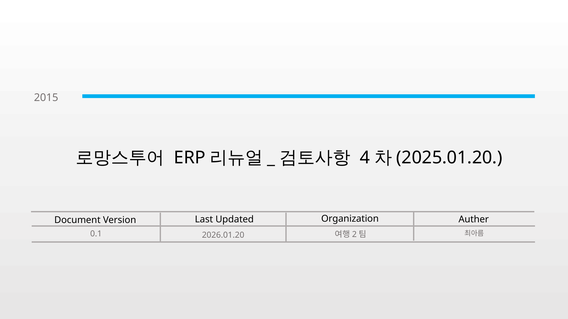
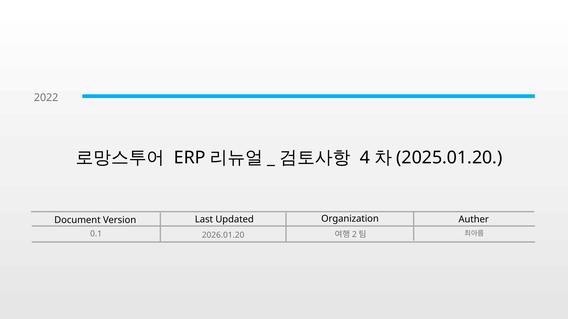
2015: 2015 -> 2022 (46, 98)
